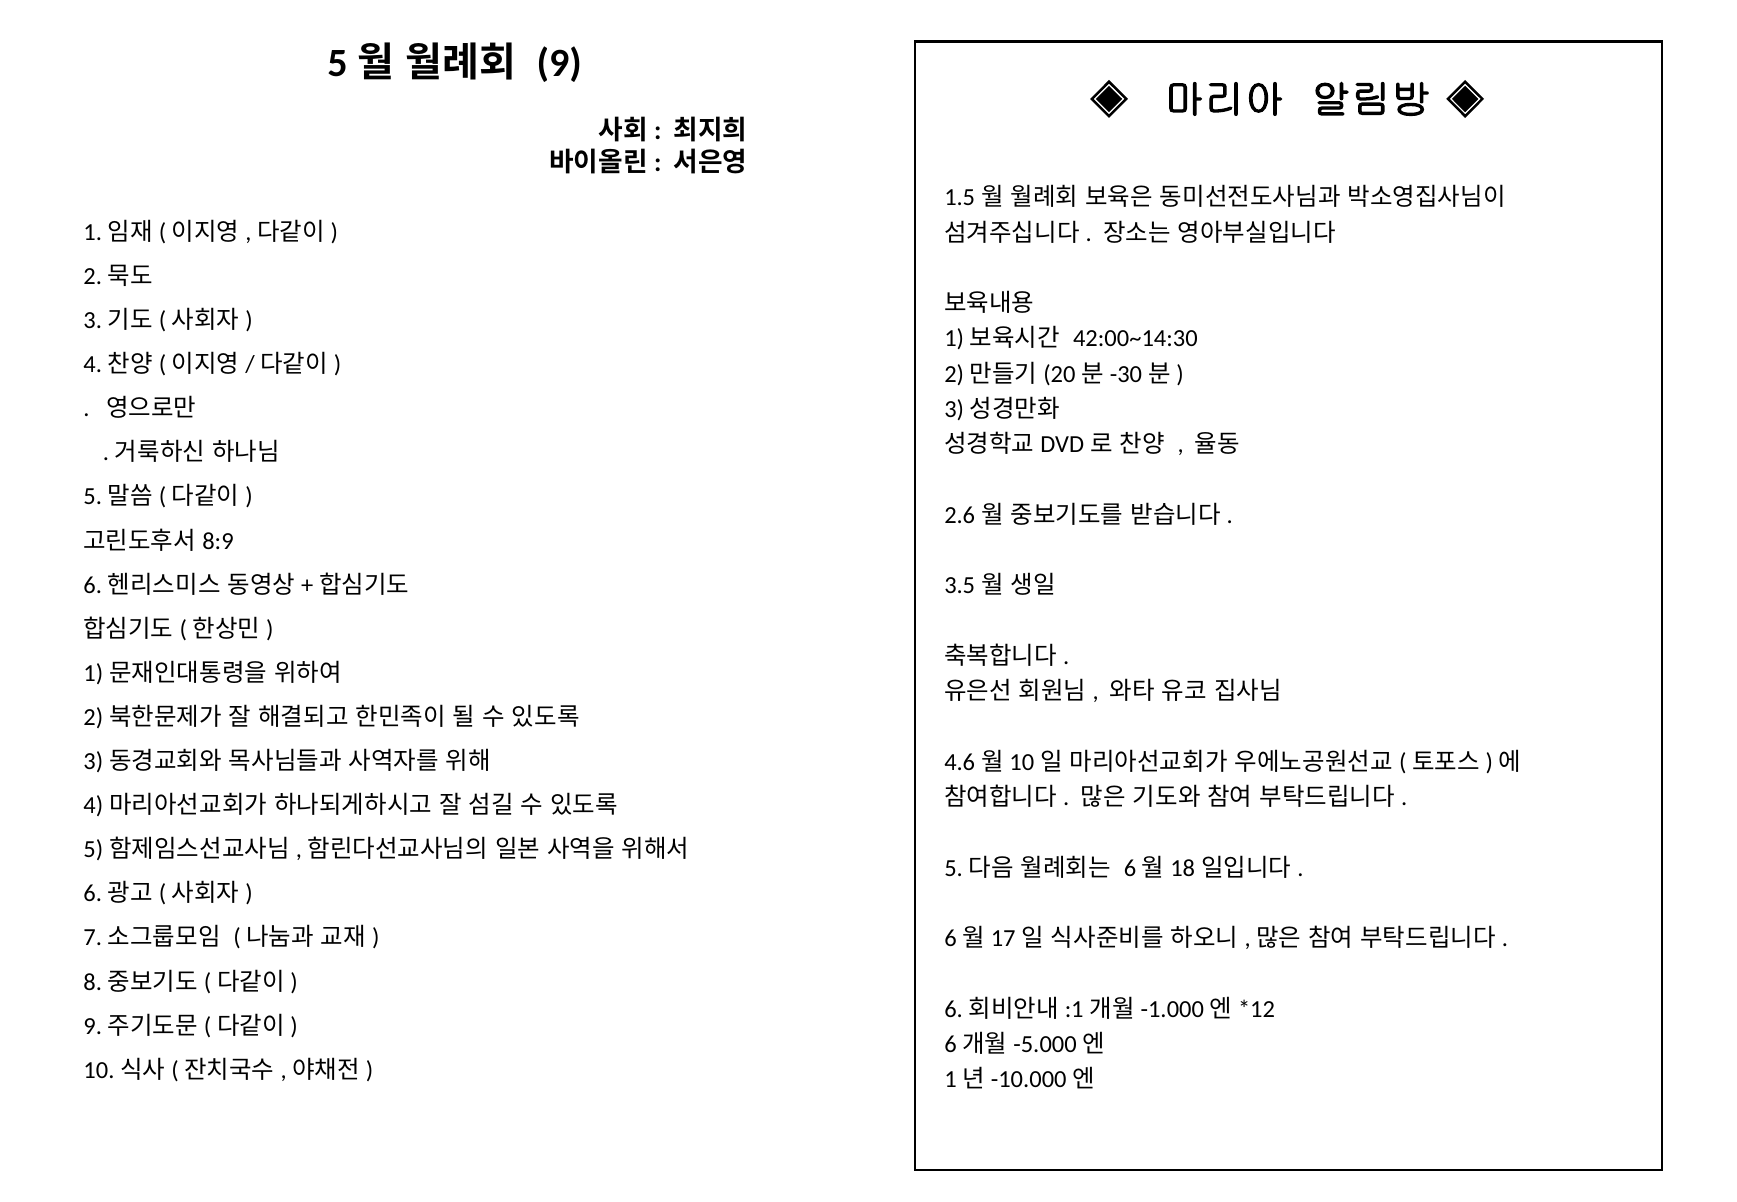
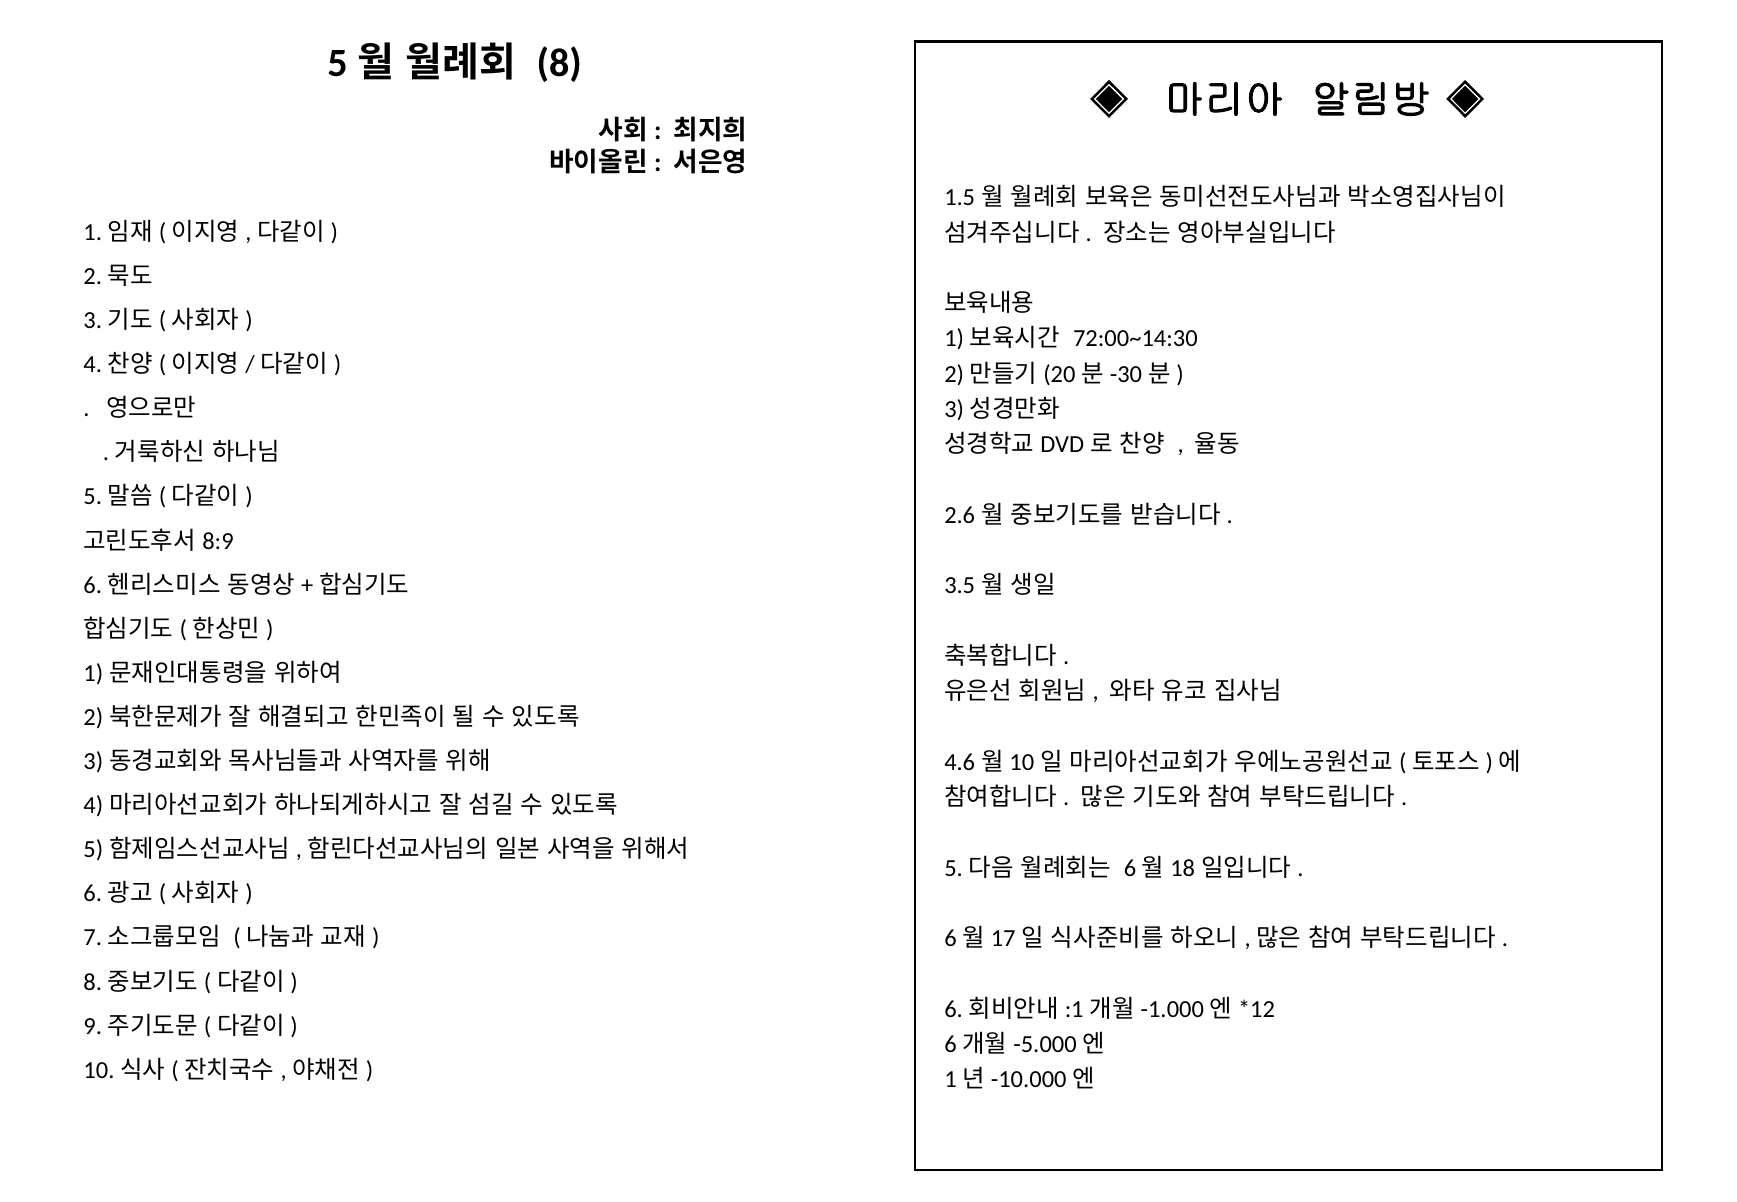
9: 9 -> 8 (559, 63)
42:00~14:30: 42:00~14:30 -> 72:00~14:30 (1135, 339)
